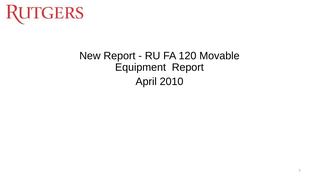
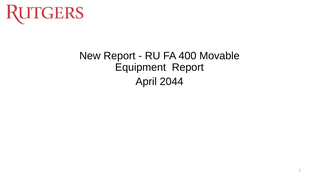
120: 120 -> 400 (187, 56)
2010: 2010 -> 2044 (172, 81)
